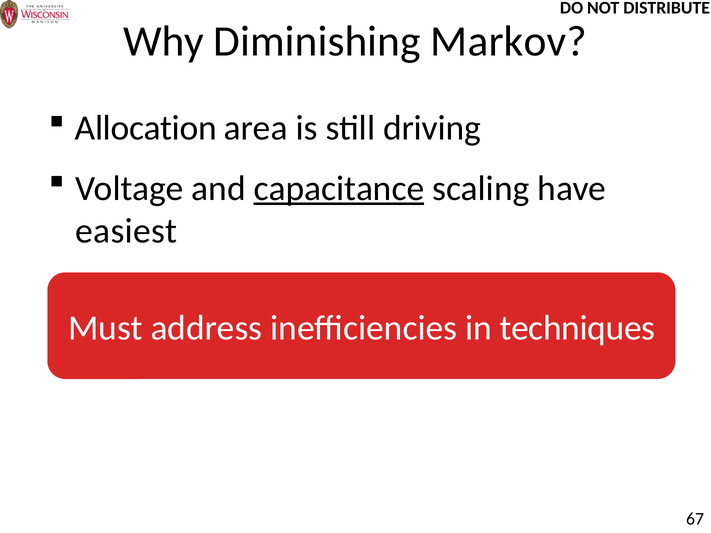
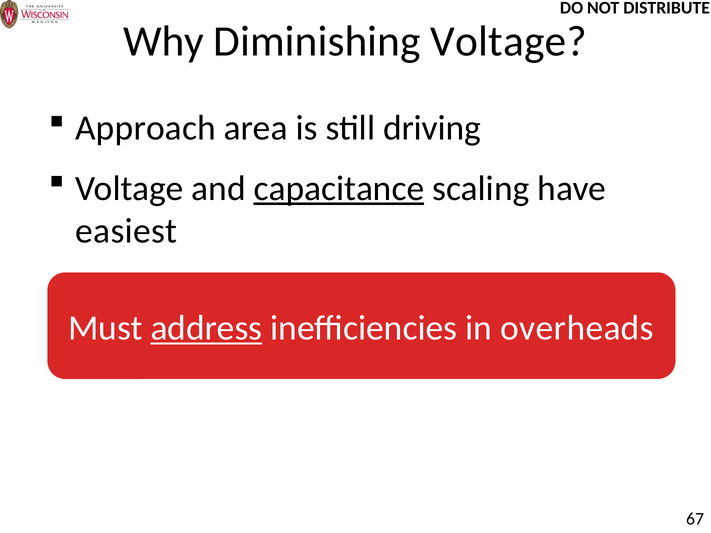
Diminishing Markov: Markov -> Voltage (509, 42)
Allocation: Allocation -> Approach (146, 128)
address underline: none -> present (206, 328)
techniques: techniques -> overheads (577, 328)
